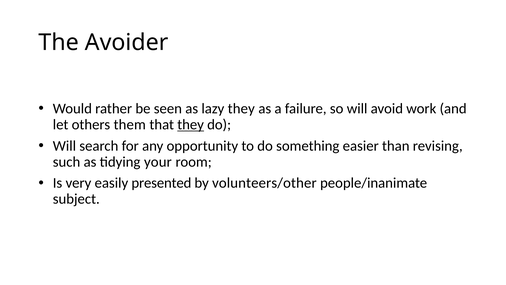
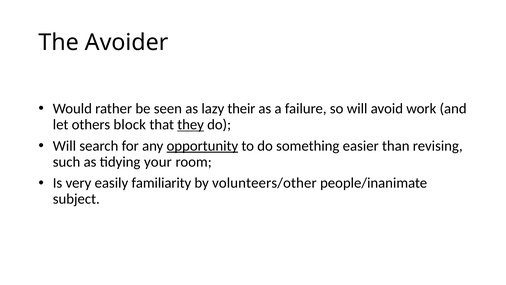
lazy they: they -> their (241, 109)
them: them -> block (130, 124)
opportunity underline: none -> present (202, 146)
presented: presented -> familiarity (161, 183)
